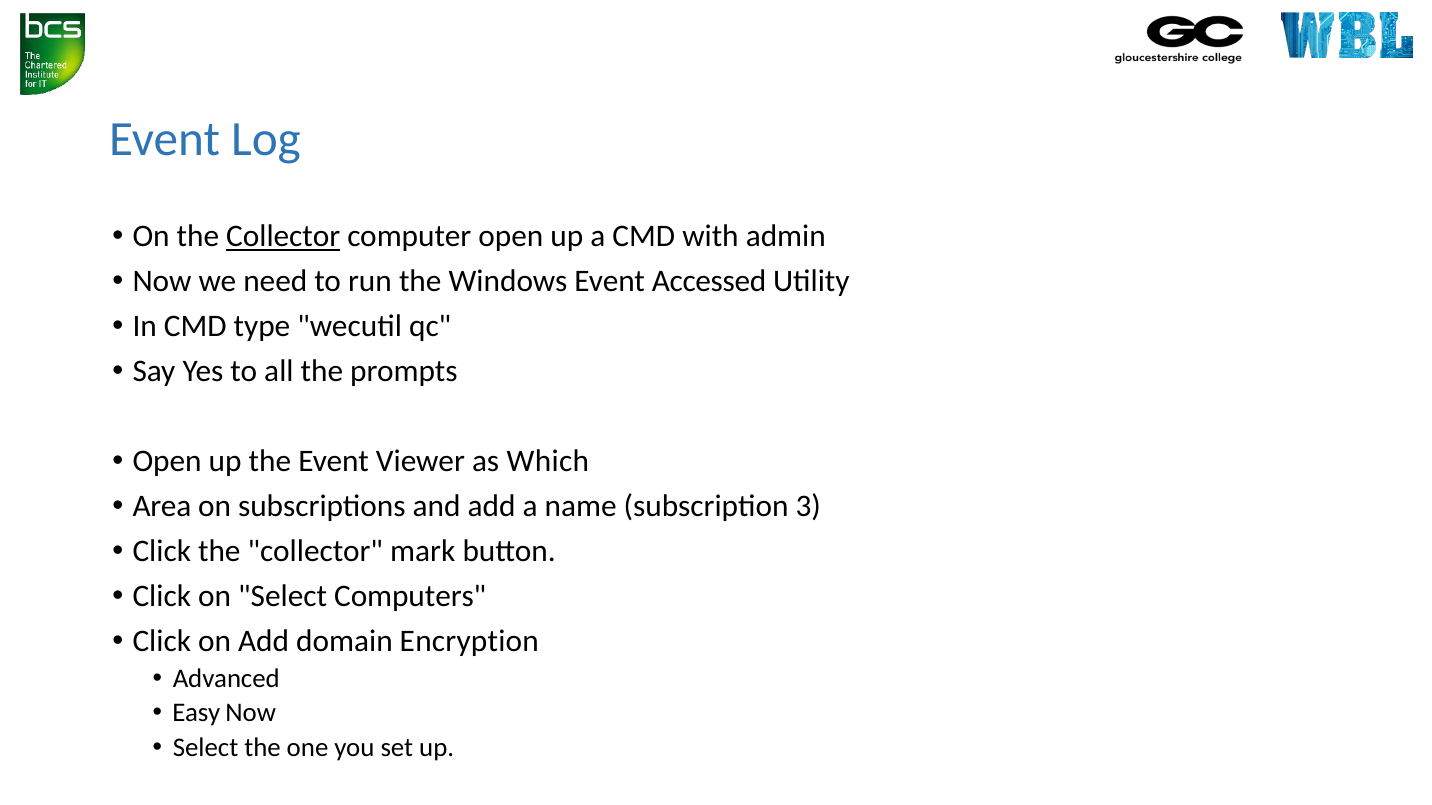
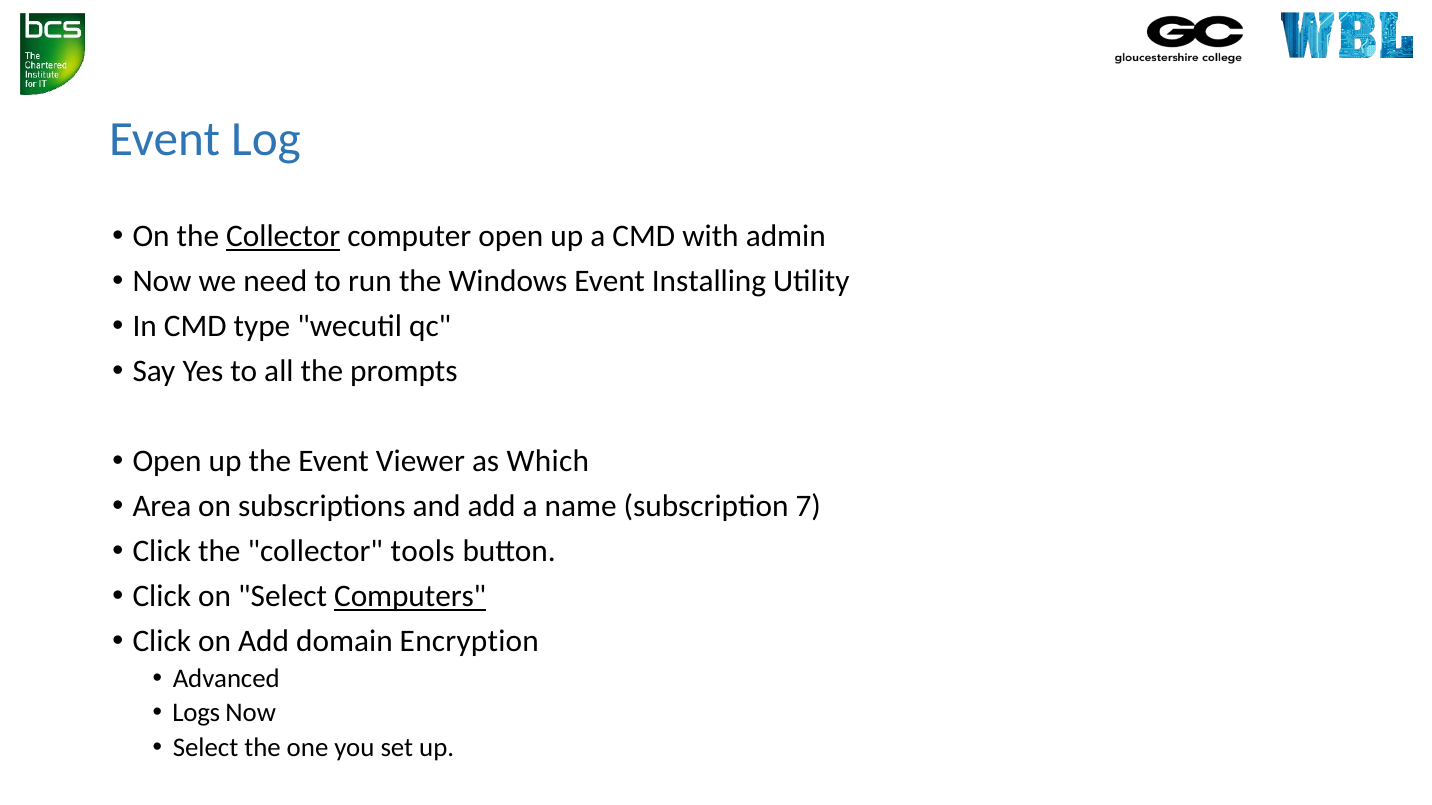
Accessed: Accessed -> Installing (709, 282)
3: 3 -> 7 (808, 507)
mark: mark -> tools (423, 552)
Computers underline: none -> present (410, 597)
Easy: Easy -> Logs (196, 713)
